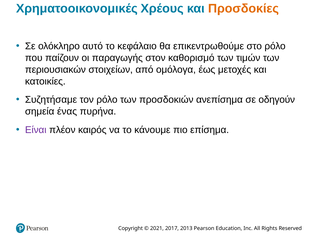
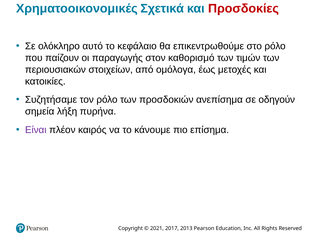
Χρέους: Χρέους -> Σχετικά (162, 8)
Προσδοκίες colour: orange -> red (243, 8)
ένας: ένας -> λήξη (67, 112)
